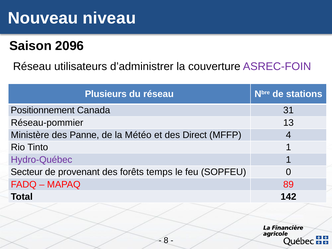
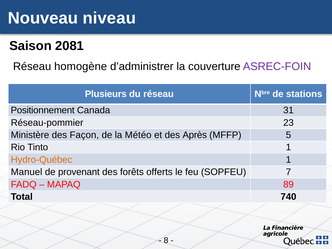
2096: 2096 -> 2081 (70, 46)
utilisateurs: utilisateurs -> homogène (81, 67)
13: 13 -> 23 (288, 123)
Panne: Panne -> Façon (84, 135)
Direct: Direct -> Après (195, 135)
4: 4 -> 5 (288, 135)
Hydro-Québec colour: purple -> orange (42, 160)
Secteur: Secteur -> Manuel (27, 172)
temps: temps -> offerts (159, 172)
0: 0 -> 7 (288, 172)
142: 142 -> 740 (288, 197)
